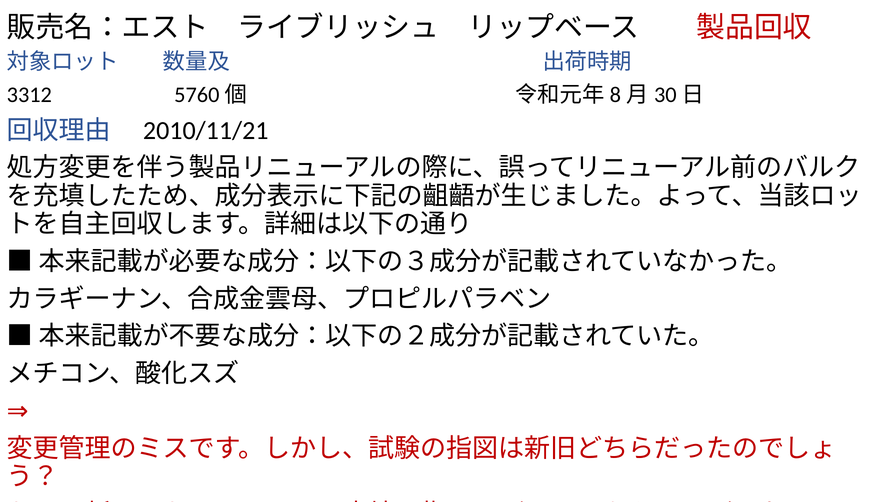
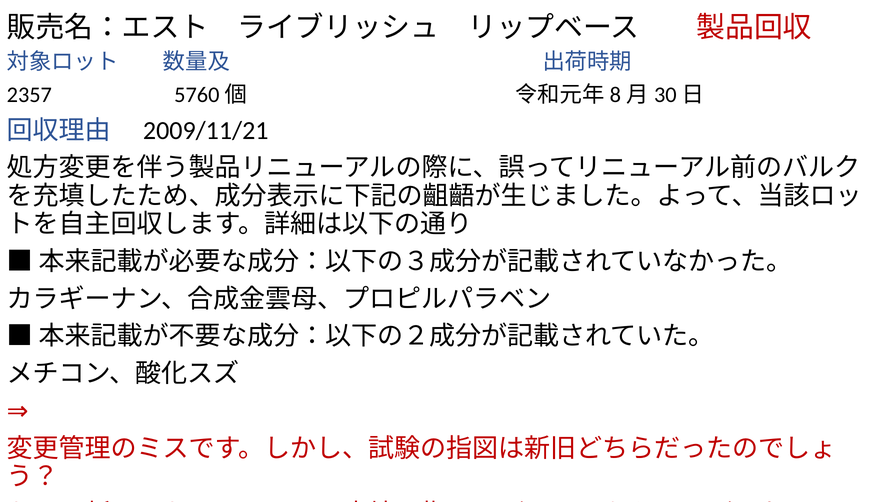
3312: 3312 -> 2357 (29, 95)
2010/11/21: 2010/11/21 -> 2009/11/21 (206, 131)
